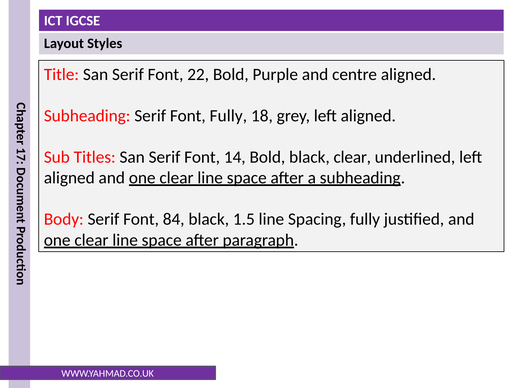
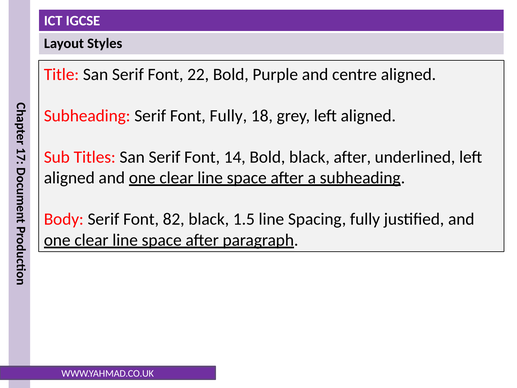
black clear: clear -> after (352, 157)
84: 84 -> 82 (174, 219)
